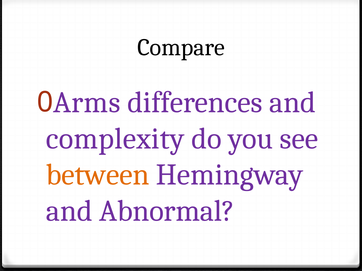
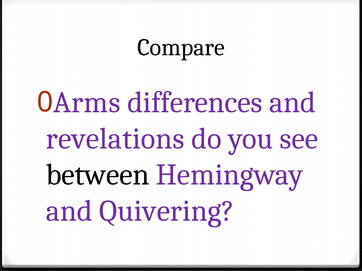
complexity: complexity -> revelations (115, 139)
between colour: orange -> black (98, 175)
Abnormal: Abnormal -> Quivering (167, 211)
